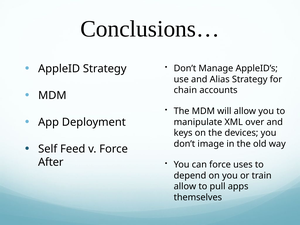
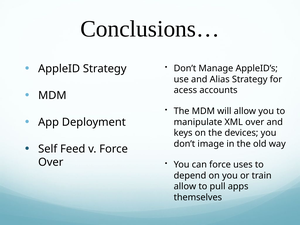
chain: chain -> acess (185, 90)
After: After -> Over (51, 162)
